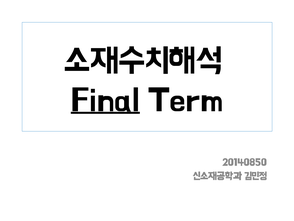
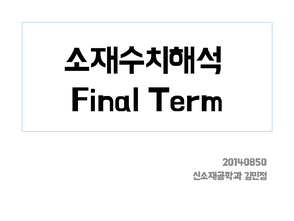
Final underline: present -> none (105, 99)
